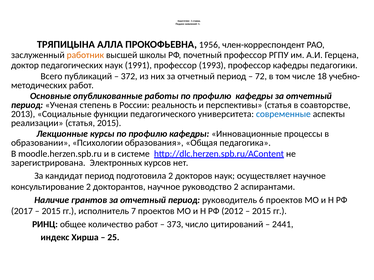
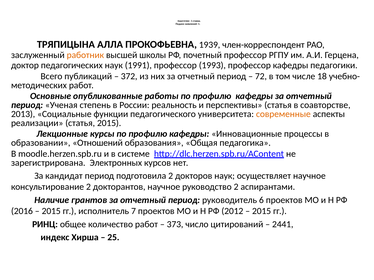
1956: 1956 -> 1939 (210, 45)
современные colour: blue -> orange (283, 114)
Психологии: Психологии -> Отношений (98, 143)
2017: 2017 -> 2016 (22, 212)
